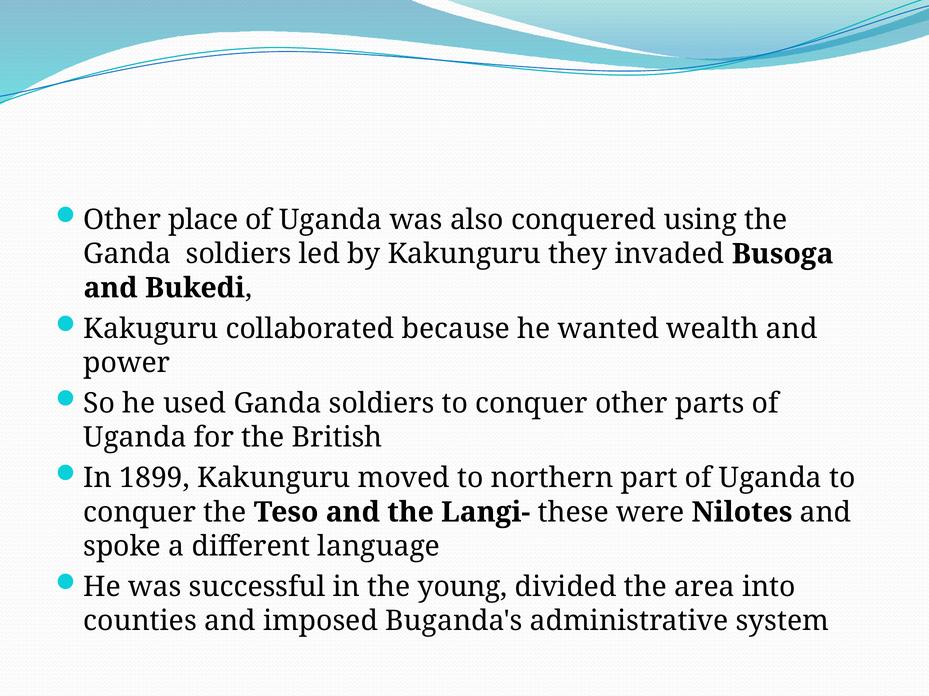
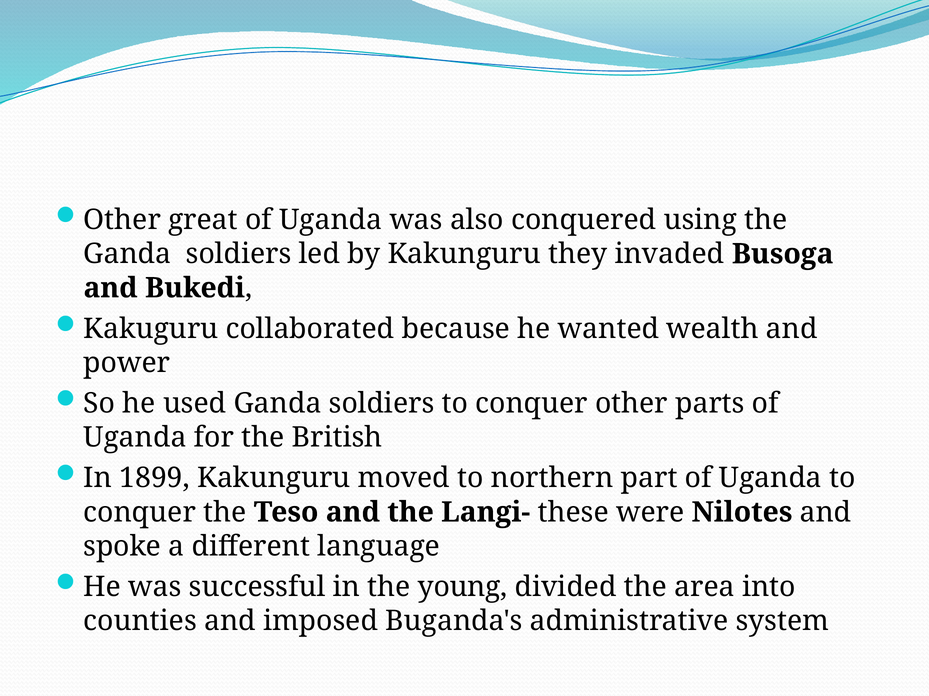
place: place -> great (203, 220)
